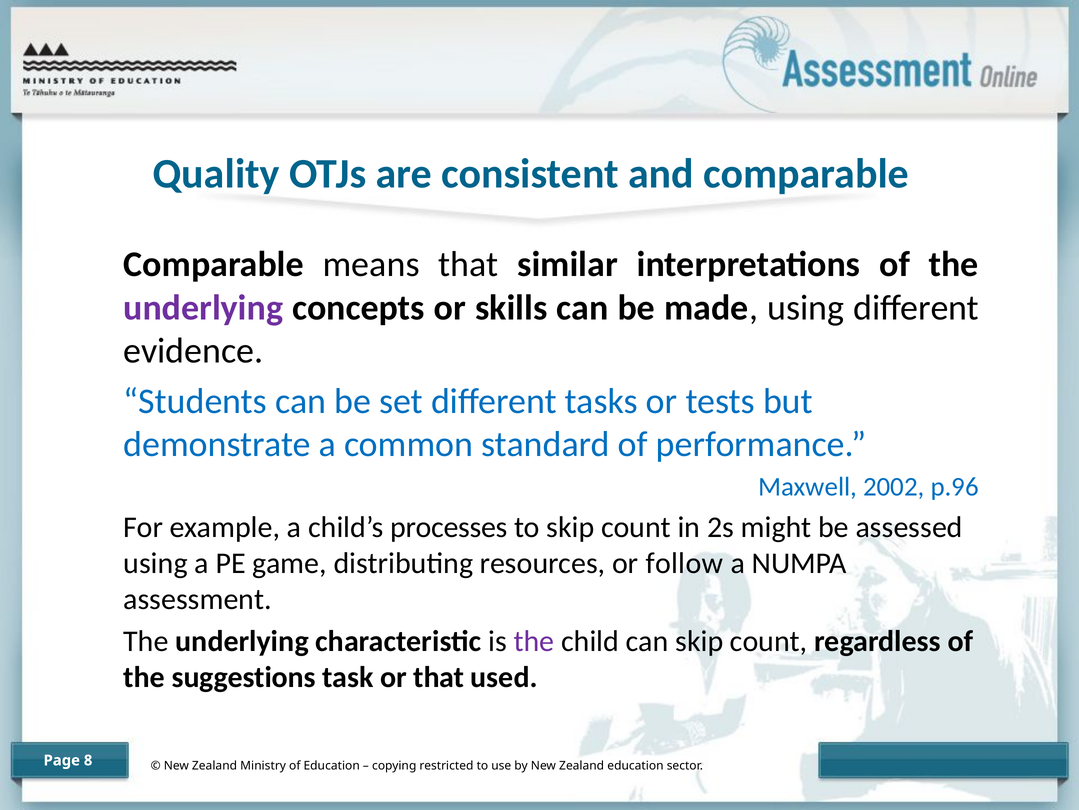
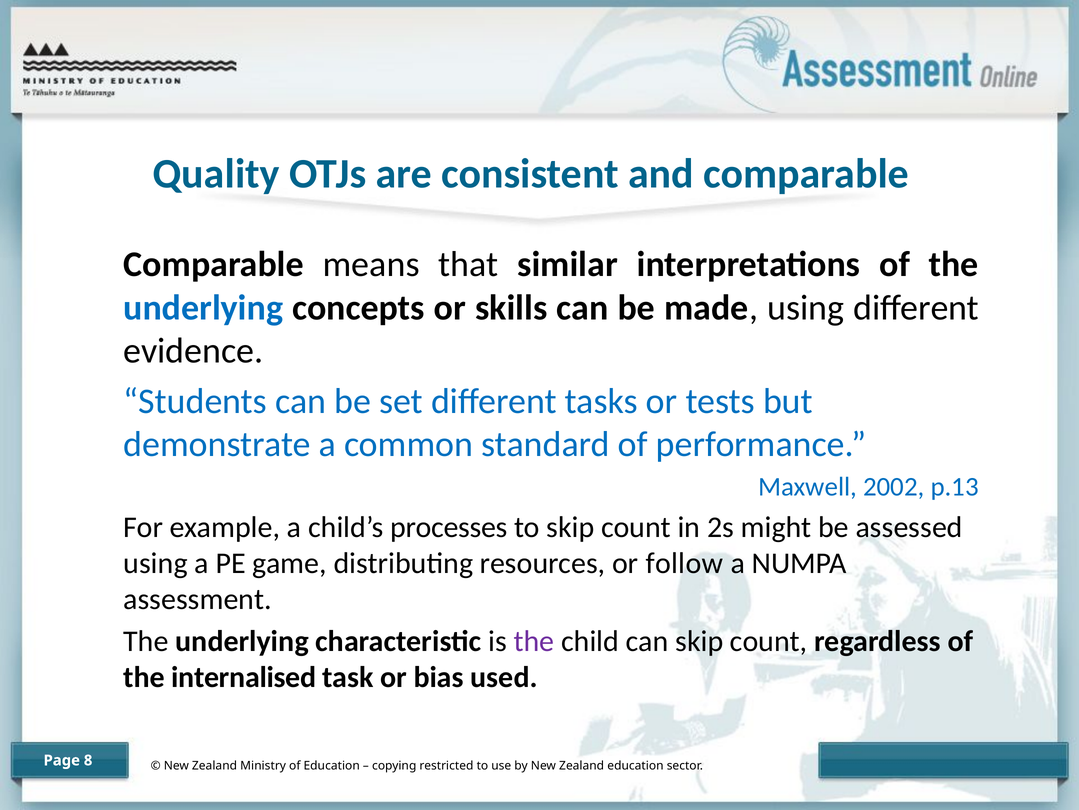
underlying colour: purple -> blue (203, 307)
p.96: p.96 -> p.13 (955, 487)
suggestions: suggestions -> internalised (244, 677)
or that: that -> bias (439, 677)
